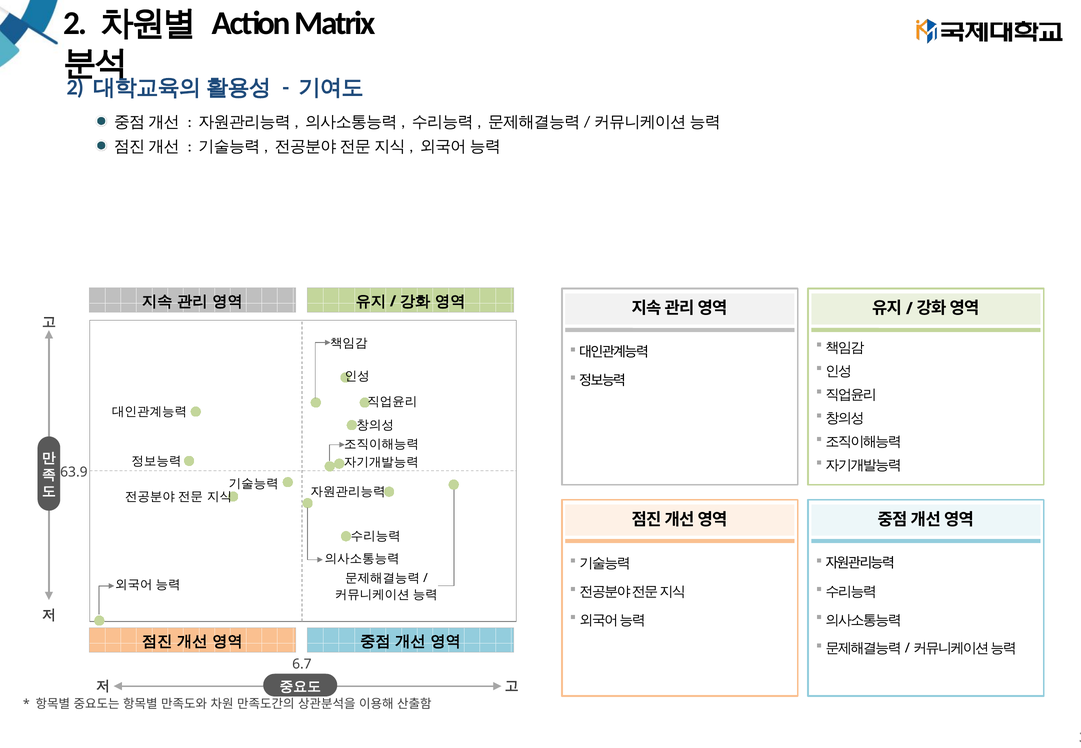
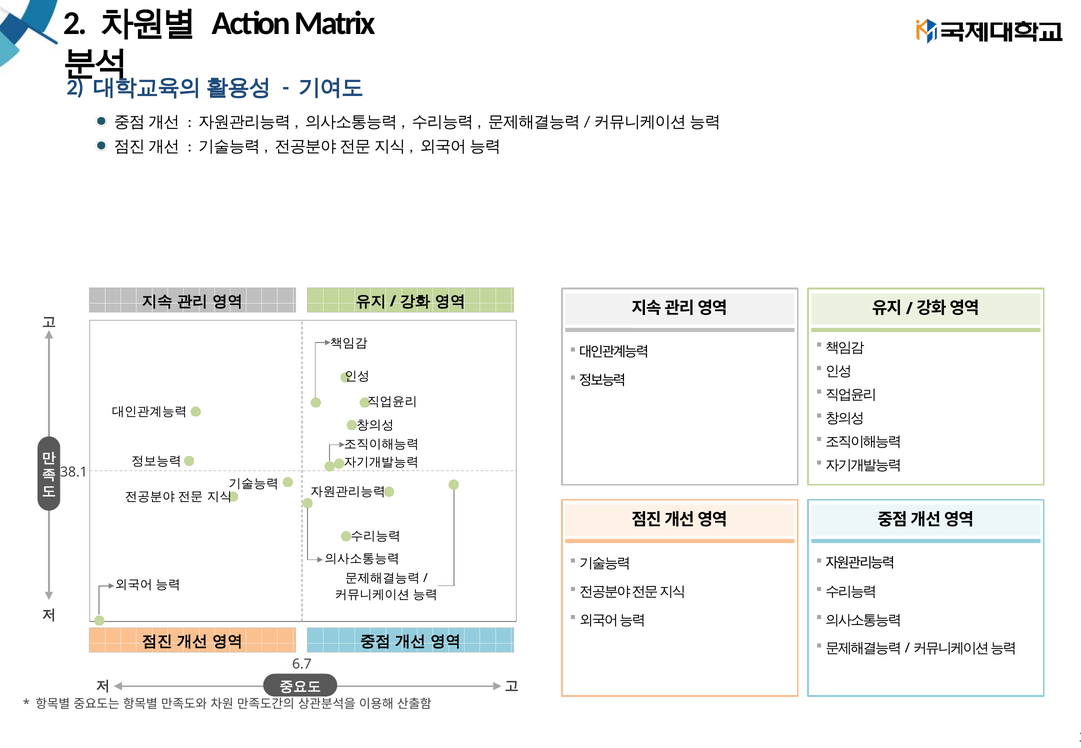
63.9: 63.9 -> 38.1 (74, 472)
